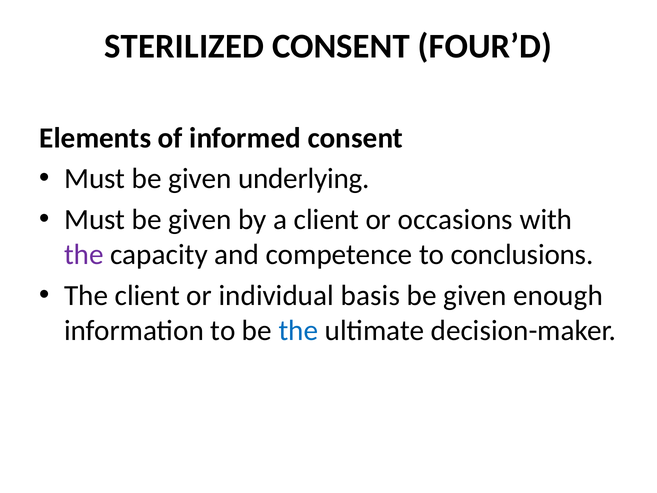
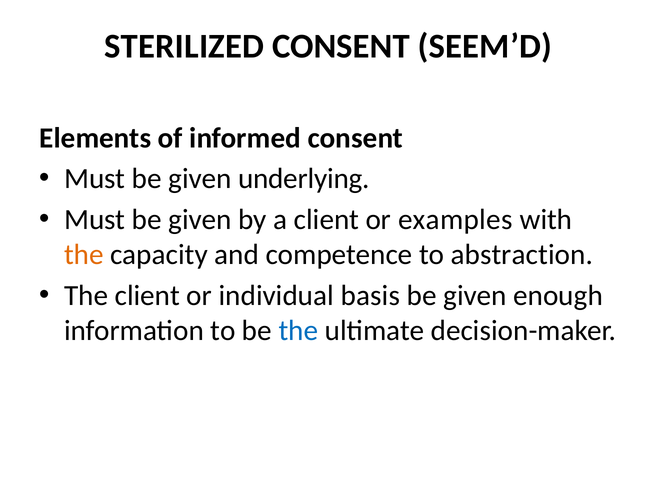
FOUR’D: FOUR’D -> SEEM’D (485, 46)
occasions: occasions -> examples (455, 220)
the colour: purple -> orange (84, 255)
conclusions: conclusions -> abstraction (522, 255)
